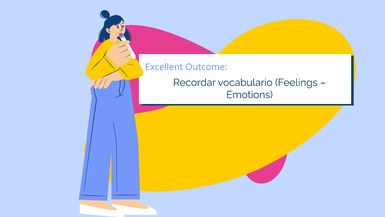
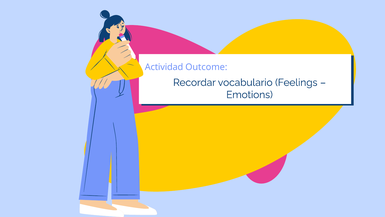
Excellent: Excellent -> Actividad (164, 67)
